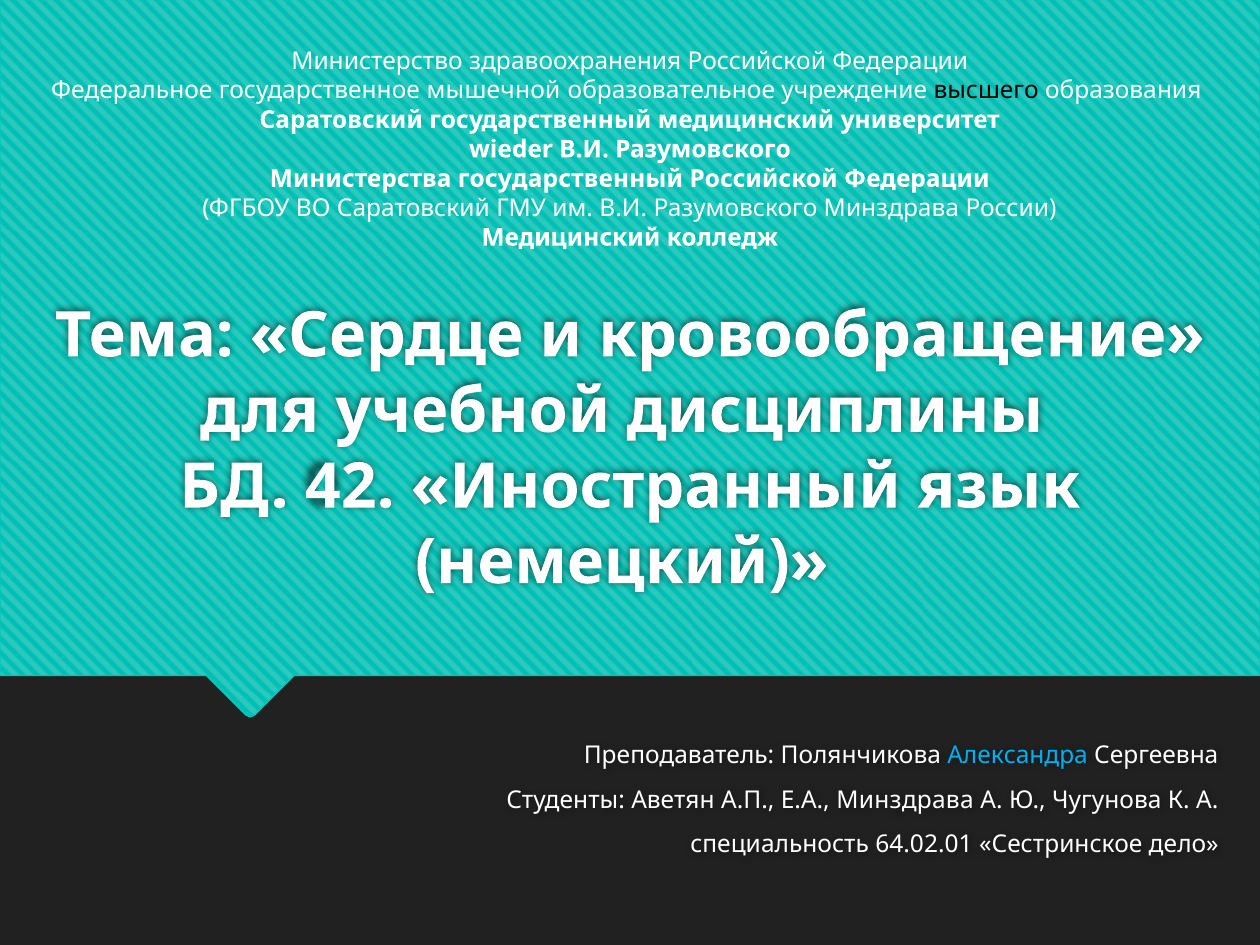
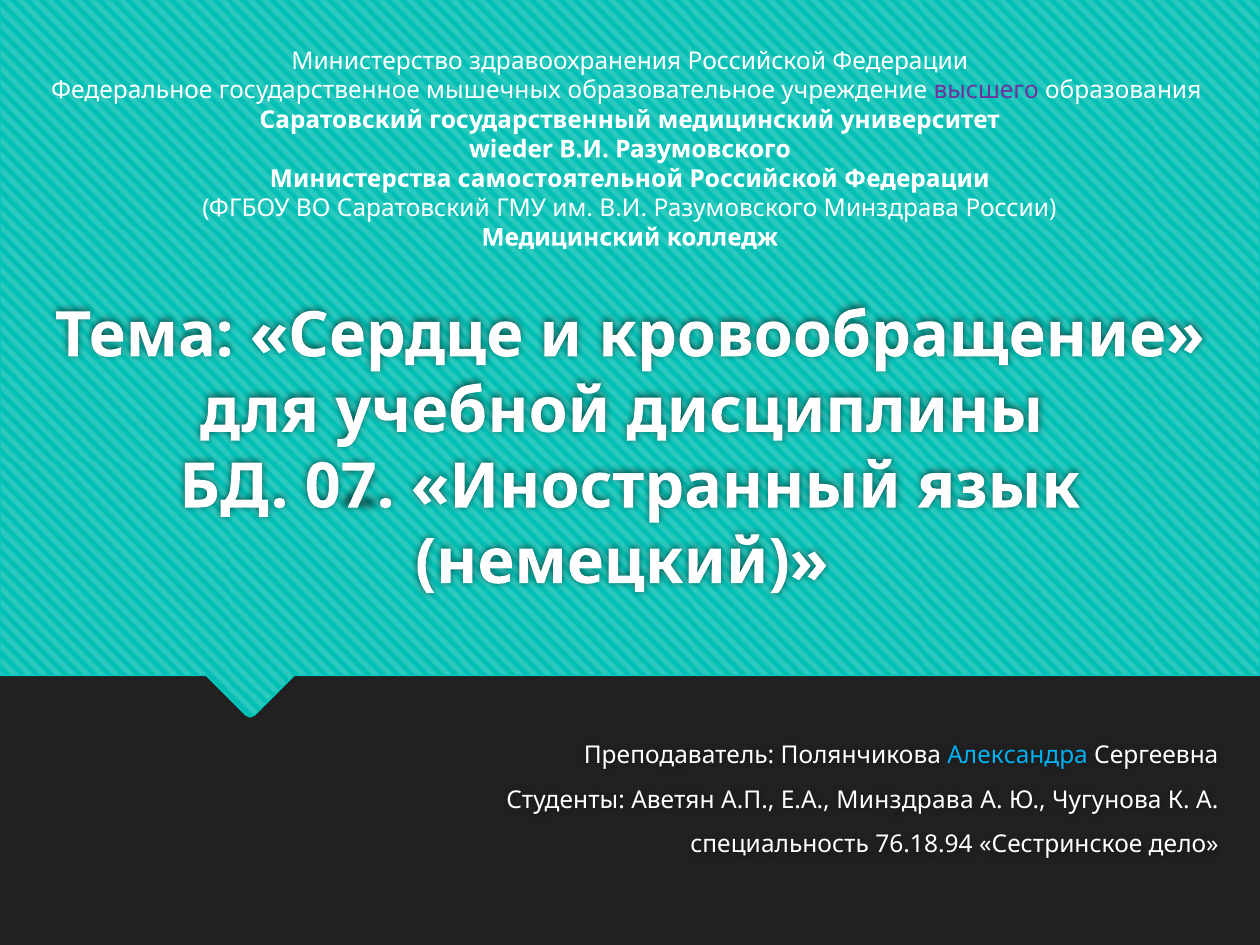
мышечной: мышечной -> мышечных (494, 90)
высшего colour: black -> purple (986, 90)
Министерства государственный: государственный -> самостоятельной (570, 179)
42: 42 -> 07 (350, 487)
64.02.01: 64.02.01 -> 76.18.94 (924, 845)
